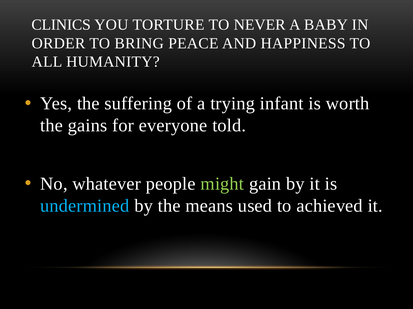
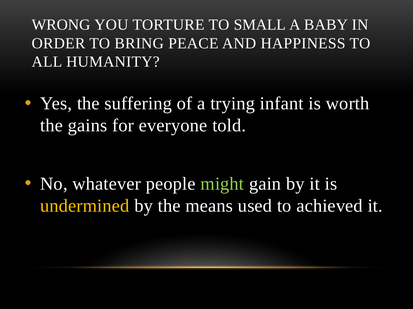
CLINICS: CLINICS -> WRONG (61, 25)
NEVER: NEVER -> SMALL (260, 25)
undermined colour: light blue -> yellow (85, 206)
